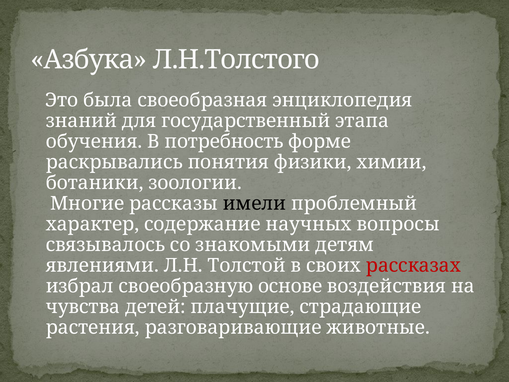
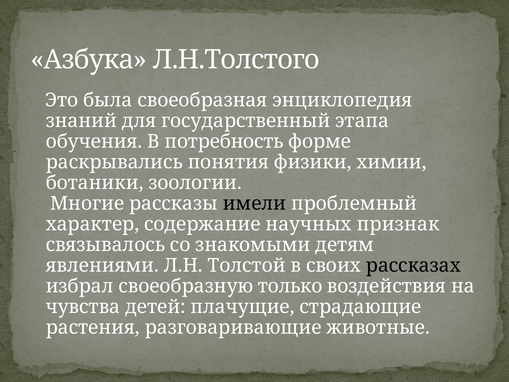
вопросы: вопросы -> признак (398, 224)
рассказах colour: red -> black (413, 265)
основе: основе -> только (290, 286)
